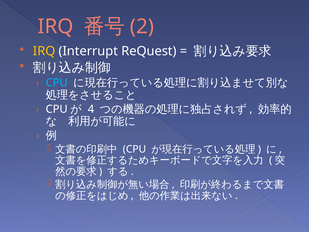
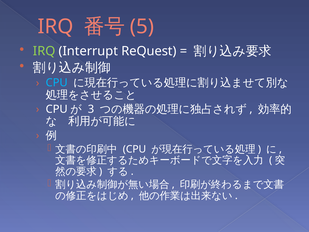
2: 2 -> 5 (142, 27)
IRQ colour: yellow -> light green (44, 51)
4: 4 -> 3 (91, 109)
